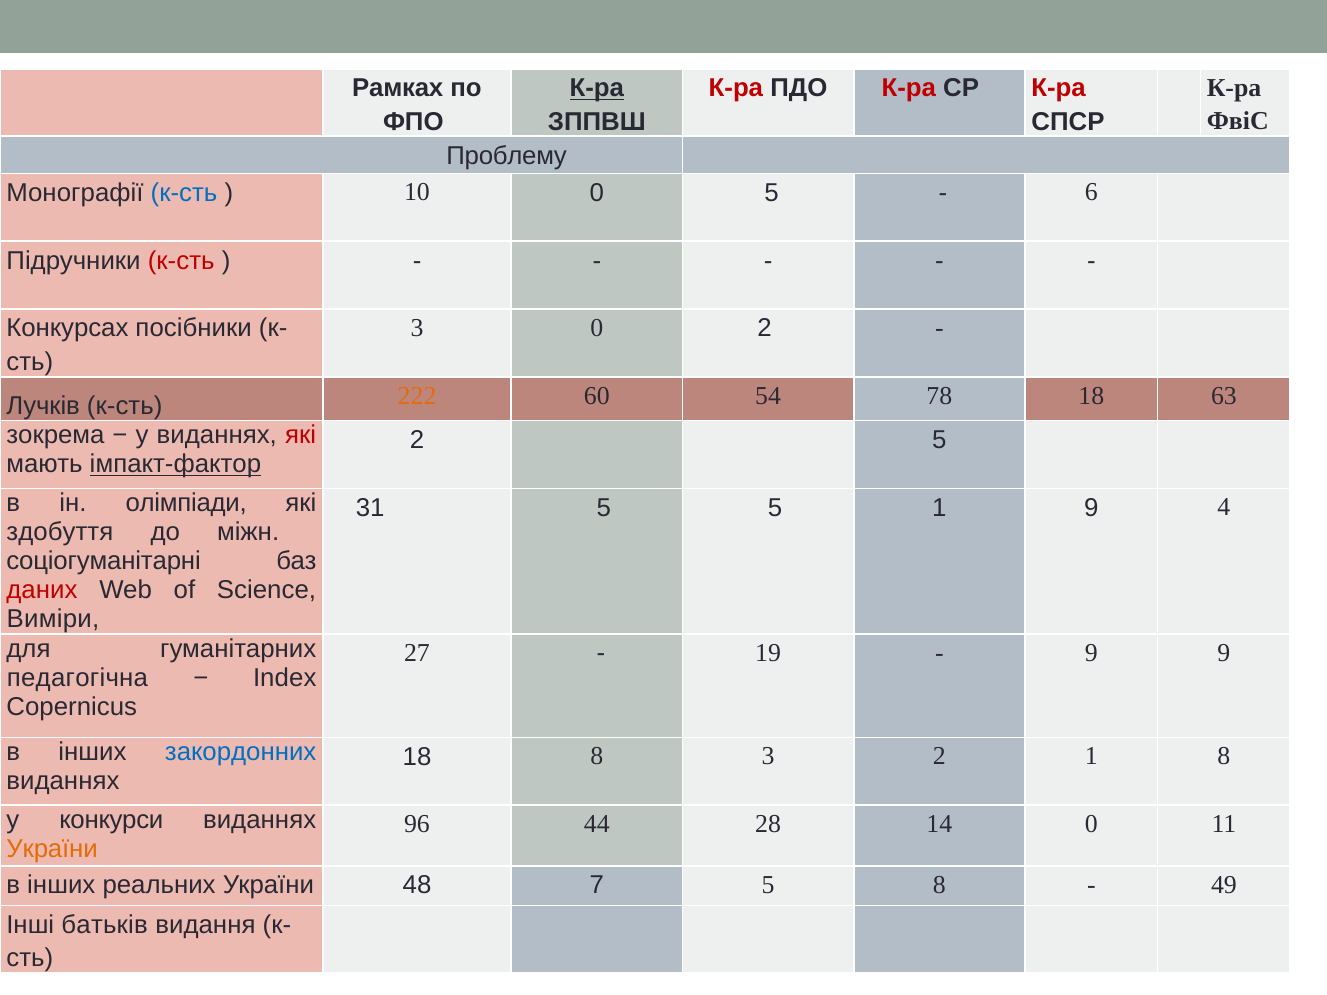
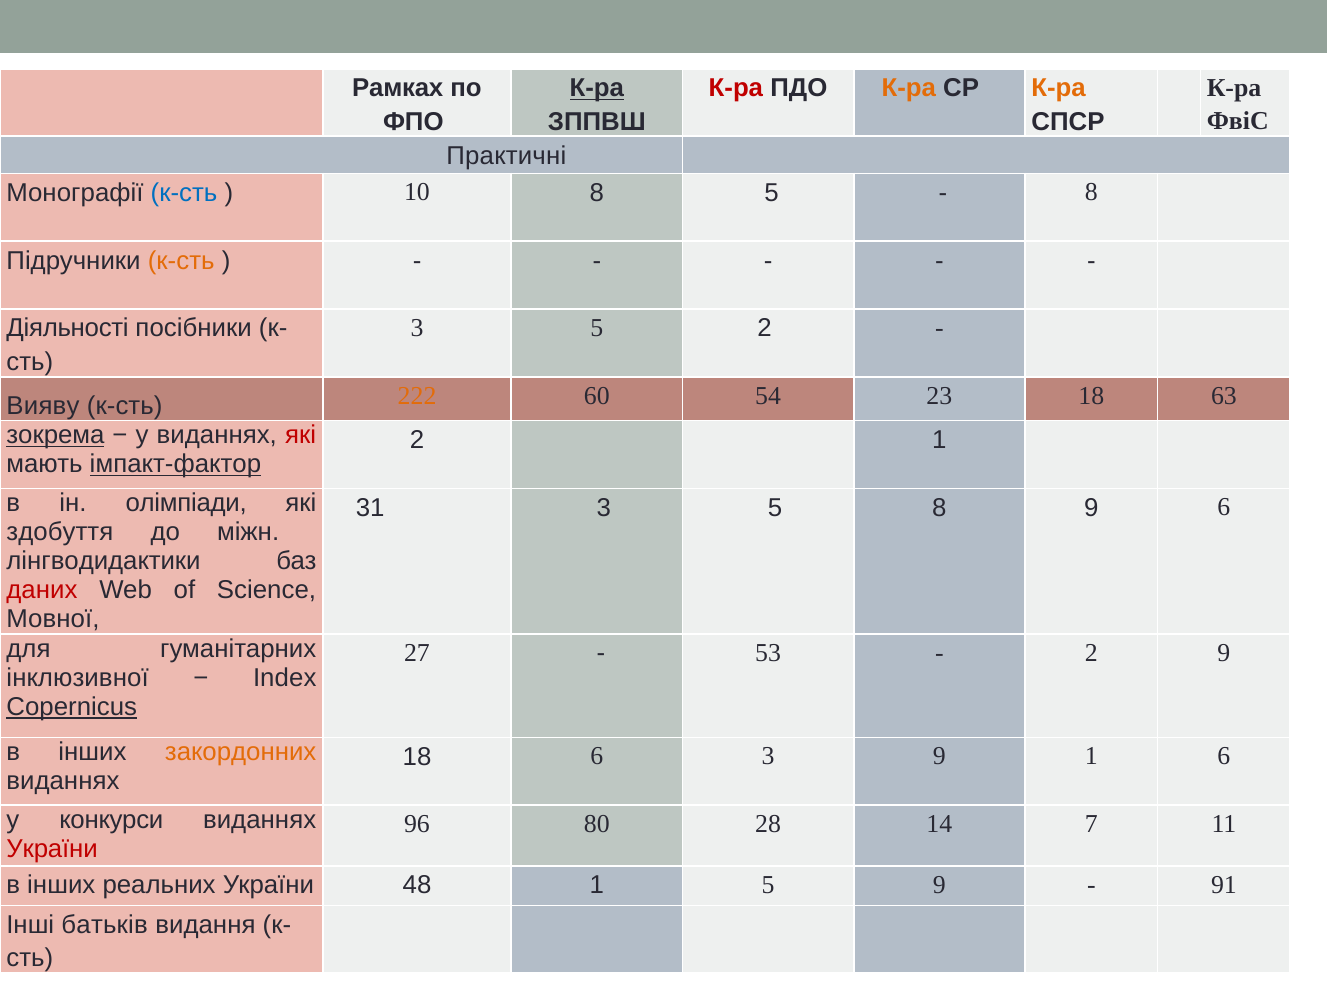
К-ра colour: red -> orange (909, 88)
К-ра colour: red -> orange (1059, 88)
Проблему: Проблему -> Практичні (506, 156)
10 0: 0 -> 8 (597, 193)
6: 6 -> 8 (1091, 192)
к-сть colour: red -> orange (181, 261)
0: 0 -> 5 (597, 328)
Конкурсах: Конкурсах -> Діяльності (68, 328)
Лучків: Лучків -> Вияву (43, 406)
78: 78 -> 23 (939, 396)
зокрема underline: none -> present (55, 436)
2 5: 5 -> 1 (939, 440)
31 5: 5 -> 3 (604, 508)
5 1: 1 -> 8 (939, 508)
9 4: 4 -> 6 (1224, 507)
соціогуманітарні: соціогуманітарні -> лінгводидактики (104, 561)
Виміри: Виміри -> Мовної (53, 619)
19: 19 -> 53 (768, 653)
9: 9 -> 2 (1091, 653)
педагогічна: педагогічна -> інклюзивної (78, 678)
Copernicus underline: none -> present (72, 707)
закордонних colour: blue -> orange (241, 752)
18 8: 8 -> 6 (597, 756)
3 2: 2 -> 9 (939, 756)
1 8: 8 -> 6 (1224, 756)
44: 44 -> 80 (597, 824)
14 0: 0 -> 7 (1091, 824)
України colour: orange -> red (52, 849)
48 7: 7 -> 1 (597, 885)
5 8: 8 -> 9 (939, 885)
49: 49 -> 91 (1224, 885)
